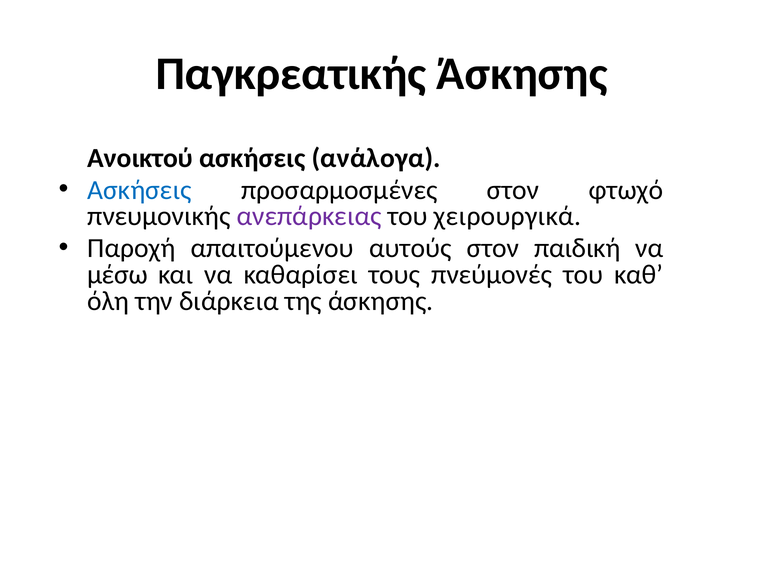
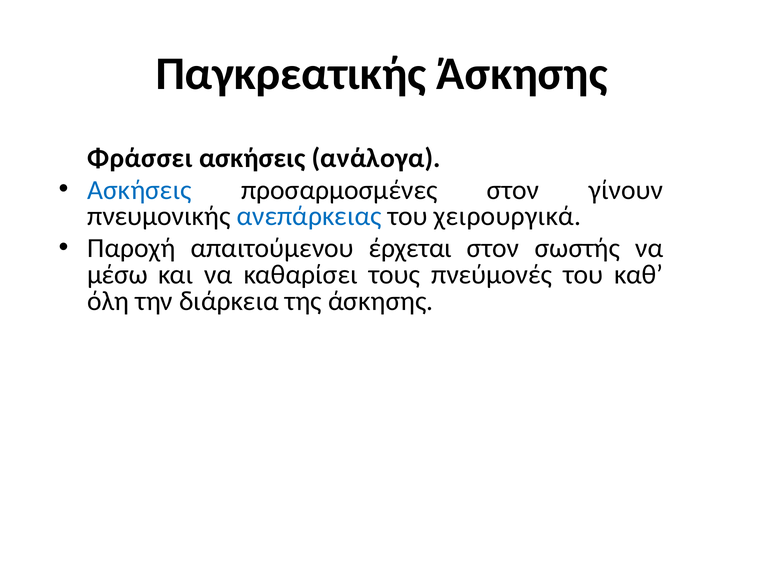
Ανοικτού: Ανοικτού -> Φράσσει (140, 158)
φτωχό: φτωχό -> γίνουν (626, 190)
ανεπάρκειας colour: purple -> blue (309, 216)
αυτούς: αυτούς -> έρχεται (410, 248)
παιδική: παιδική -> σωστής (577, 248)
